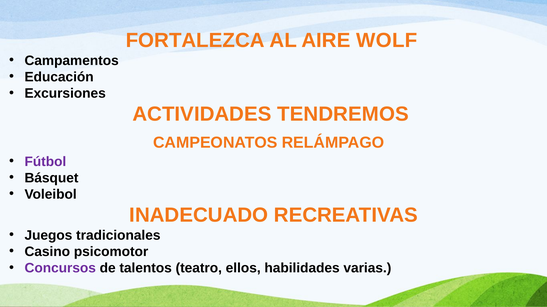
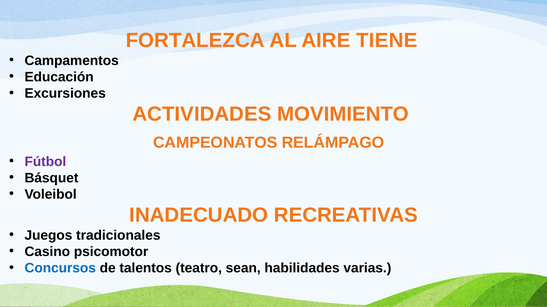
WOLF: WOLF -> TIENE (387, 41)
TENDREMOS: TENDREMOS -> MOVIMIENTO (343, 114)
Concursos colour: purple -> blue (60, 269)
ellos: ellos -> sean (243, 269)
